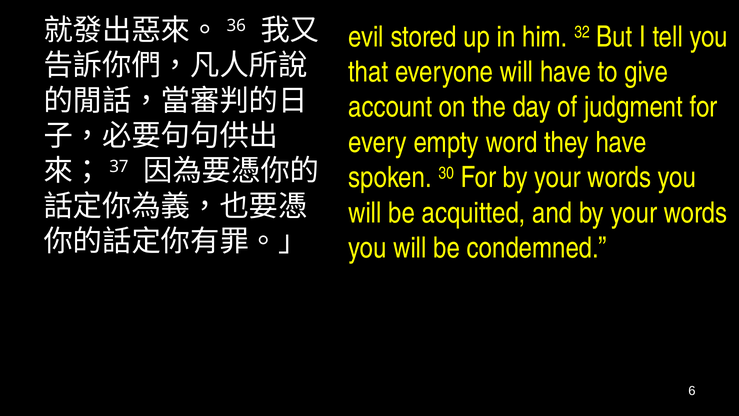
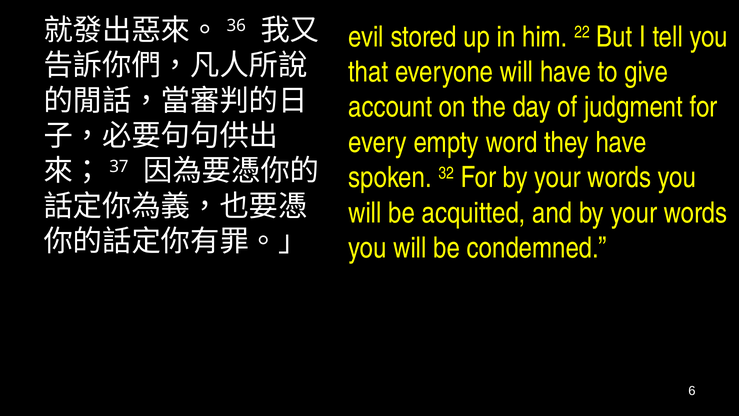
32: 32 -> 22 (582, 32)
30: 30 -> 32 (446, 173)
